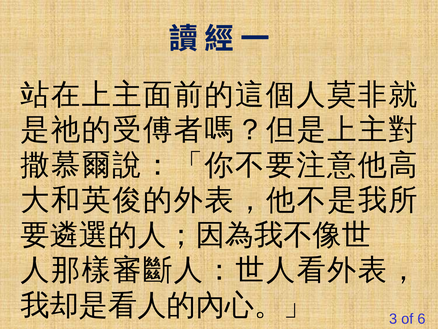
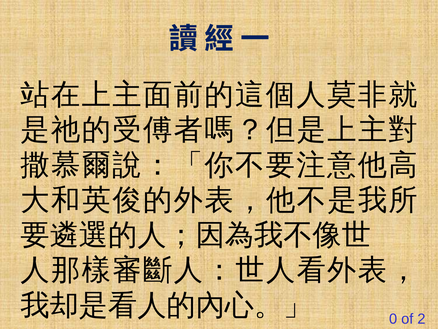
3: 3 -> 0 (393, 318)
6: 6 -> 2 (421, 318)
